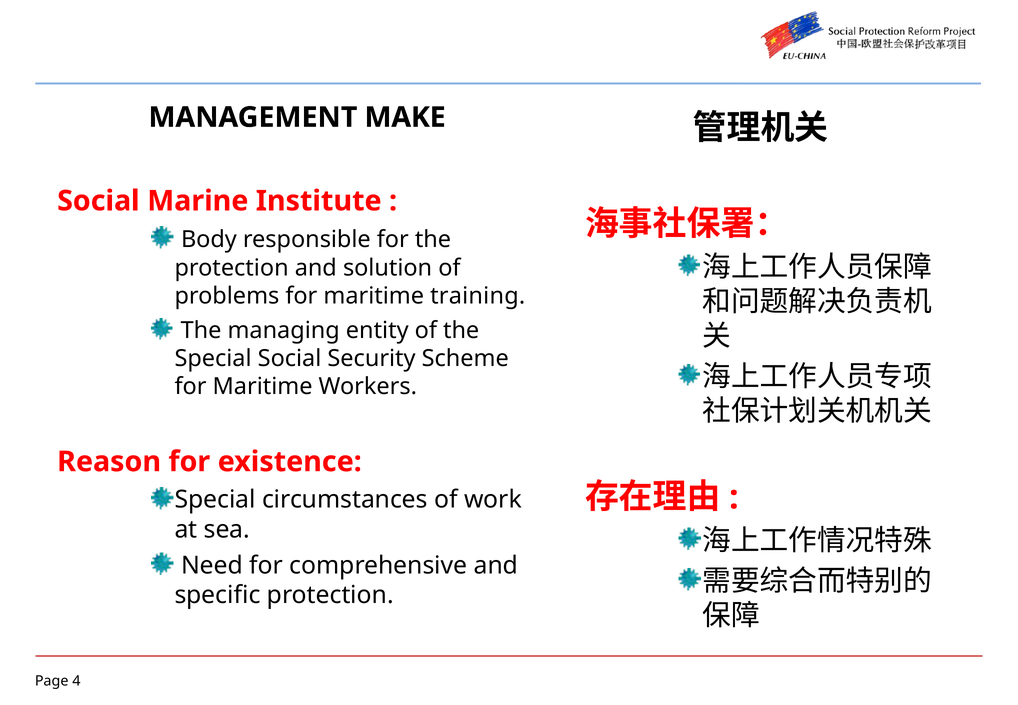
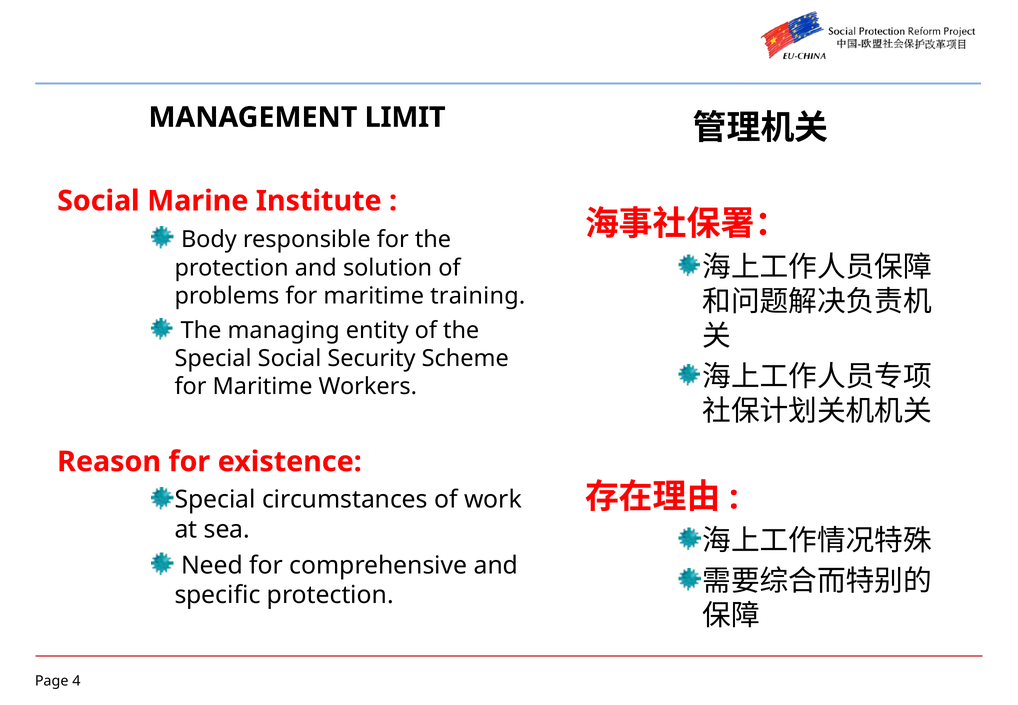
MAKE: MAKE -> LIMIT (405, 117)
